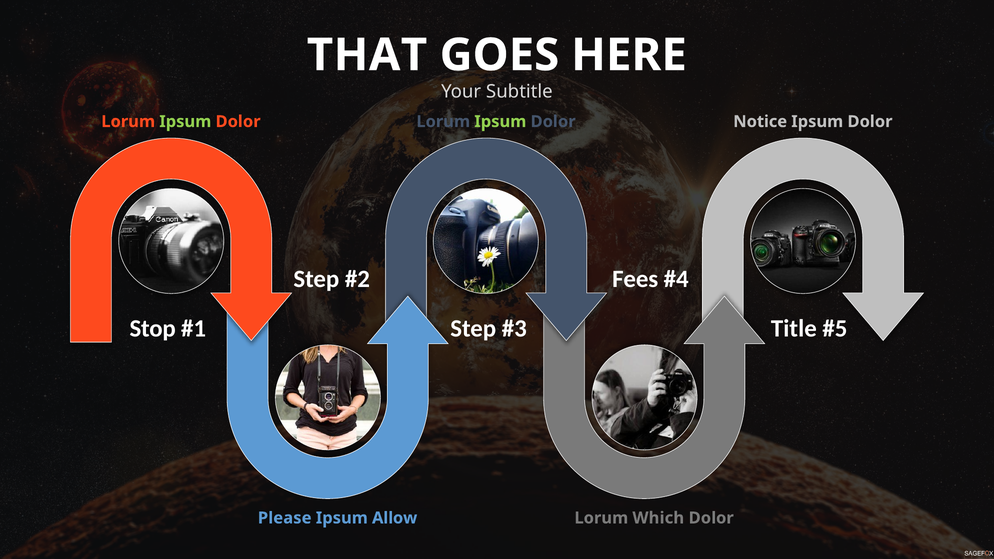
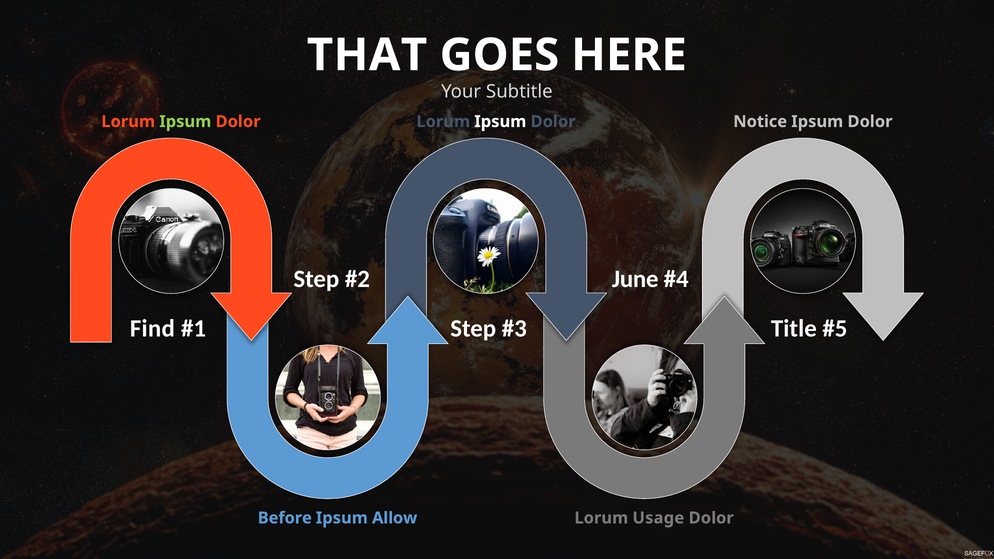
Ipsum colour: light green -> white (500, 122)
Fees: Fees -> June (635, 279)
Stop: Stop -> Find (152, 329)
Please: Please -> Before (285, 518)
Which: Which -> Usage (658, 518)
